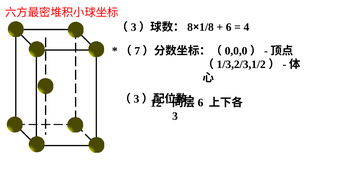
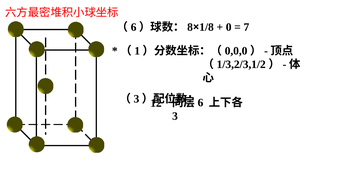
3: 3 -> 6 (134, 27)
6: 6 -> 0 (229, 27)
4: 4 -> 7 (246, 27)
7: 7 -> 1 (137, 51)
